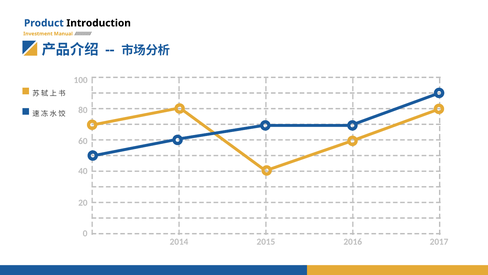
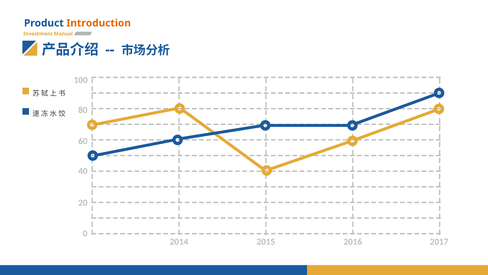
Introduction colour: black -> orange (99, 23)
